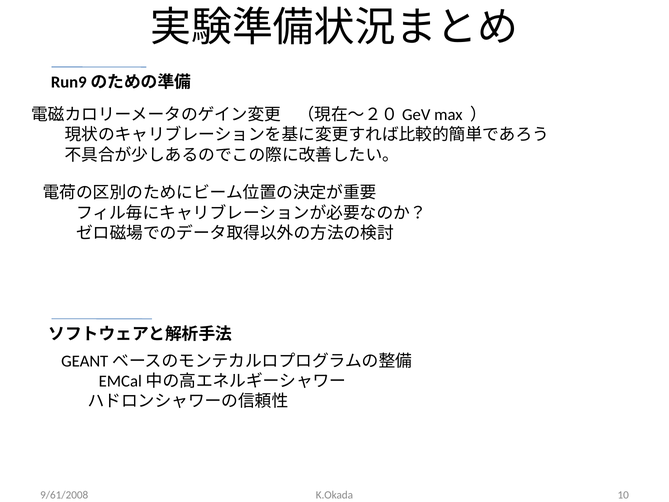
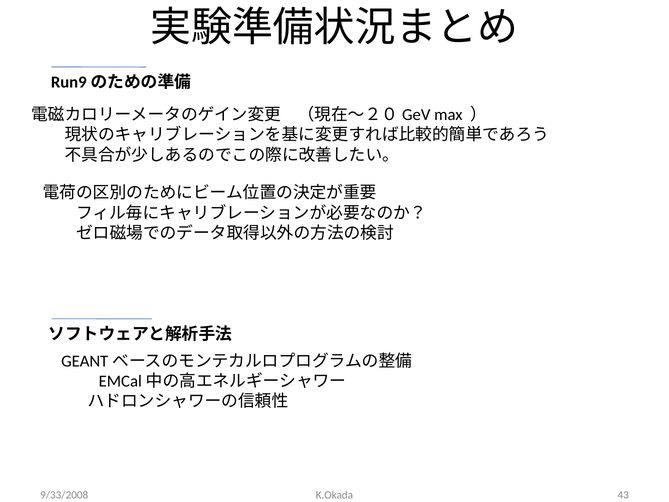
10: 10 -> 43 (623, 495)
9/61/2008: 9/61/2008 -> 9/33/2008 (64, 495)
